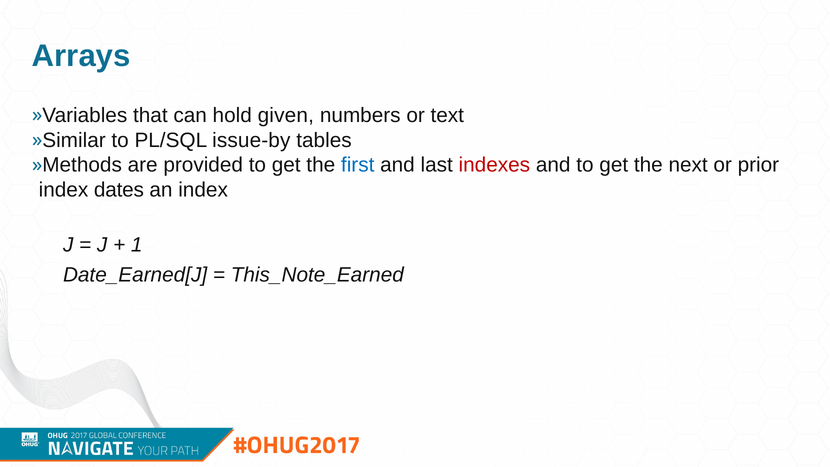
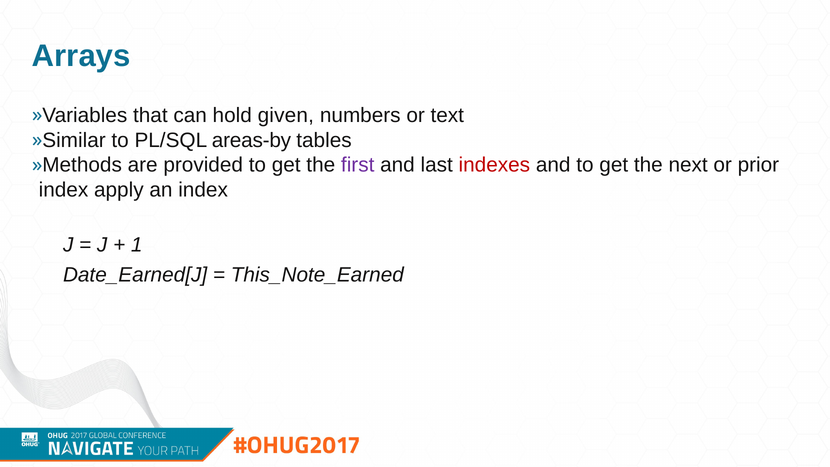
issue-by: issue-by -> areas-by (251, 140)
first colour: blue -> purple (358, 165)
dates: dates -> apply (119, 190)
